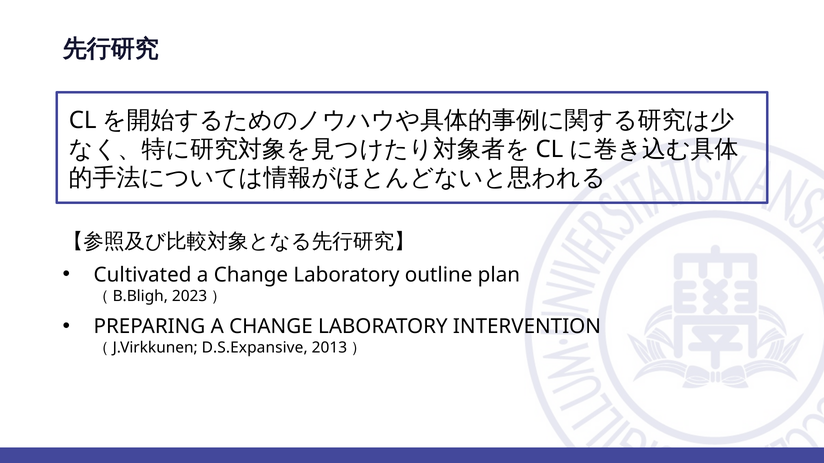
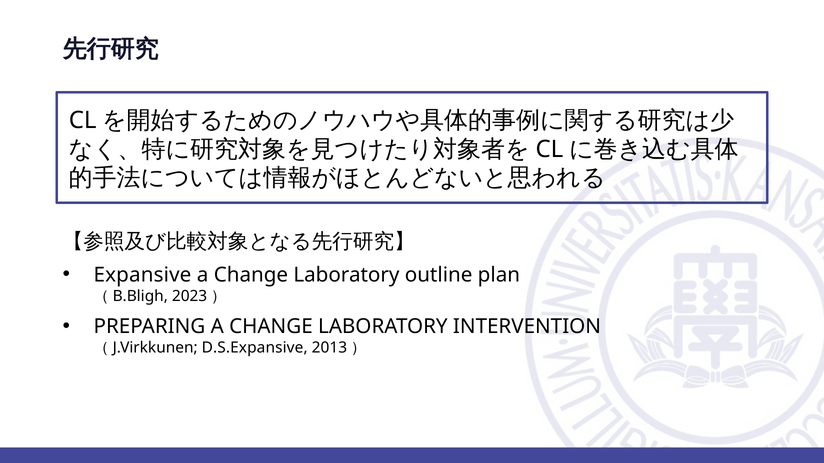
Cultivated: Cultivated -> Expansive (142, 275)
